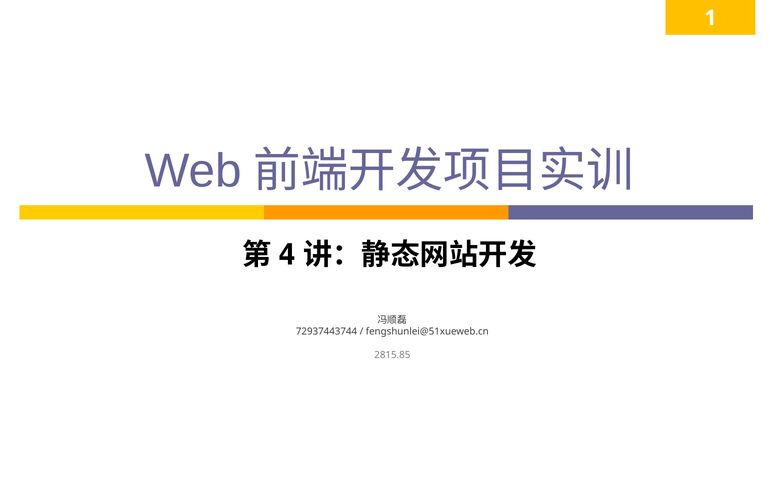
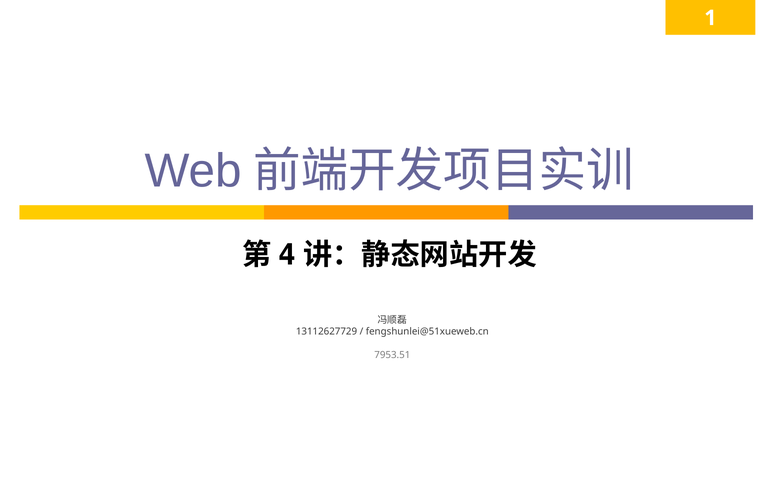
72937443744: 72937443744 -> 13112627729 (327, 332)
2815.85: 2815.85 -> 7953.51 (392, 355)
